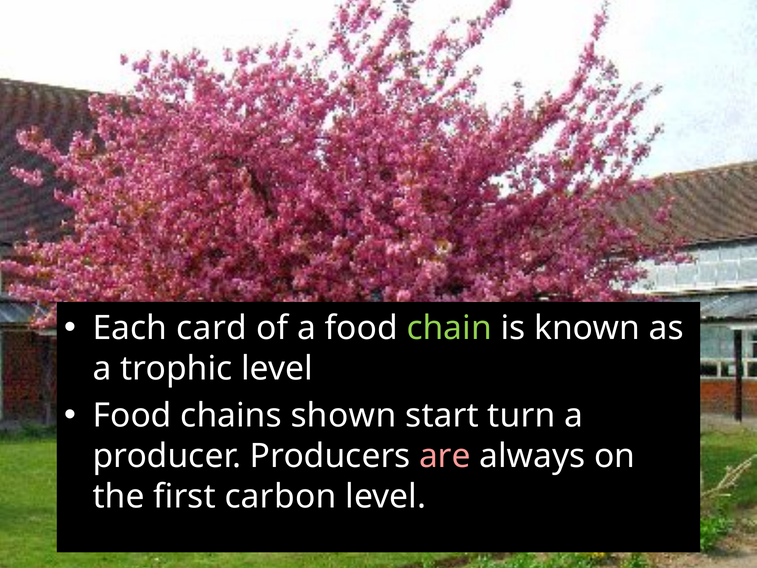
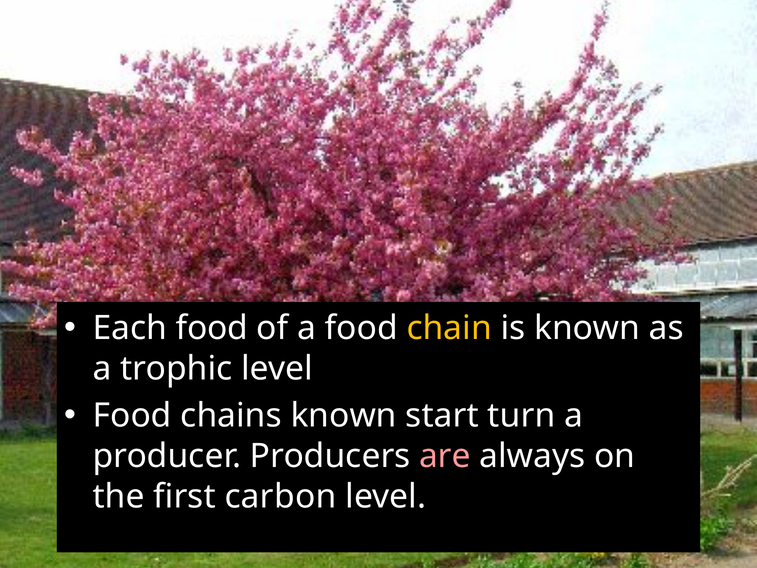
Each card: card -> food (212, 328)
chain colour: light green -> yellow (449, 328)
chains shown: shown -> known (344, 416)
